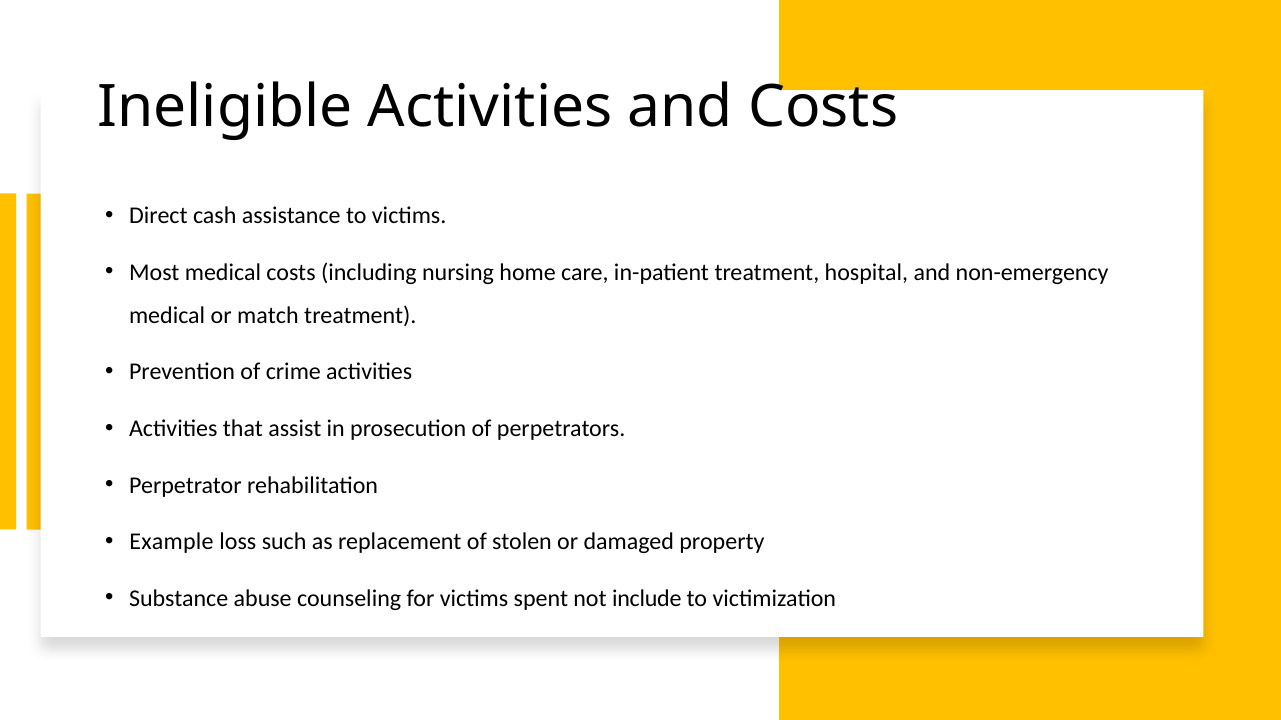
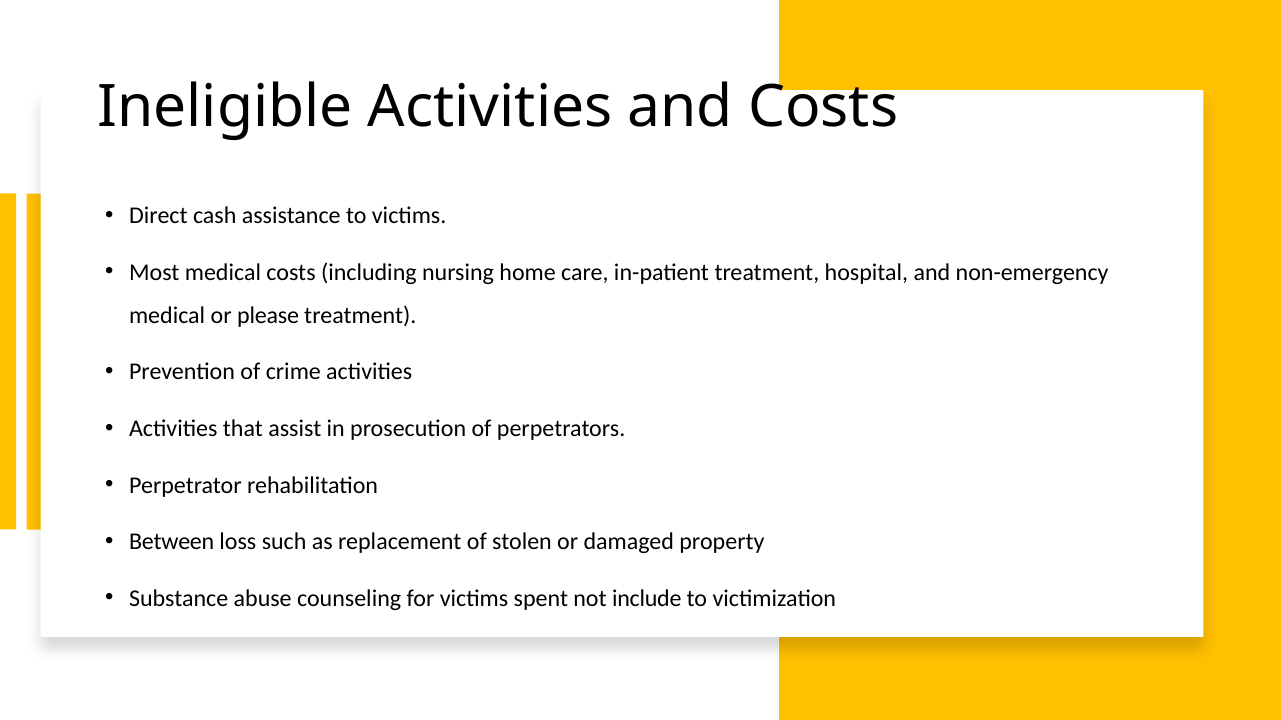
match: match -> please (268, 316)
Example: Example -> Between (172, 542)
